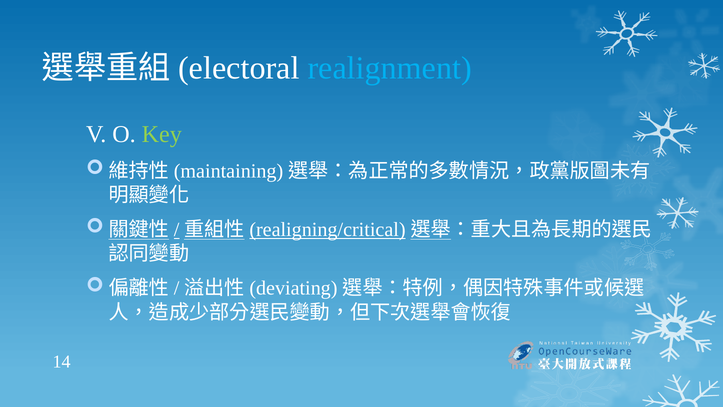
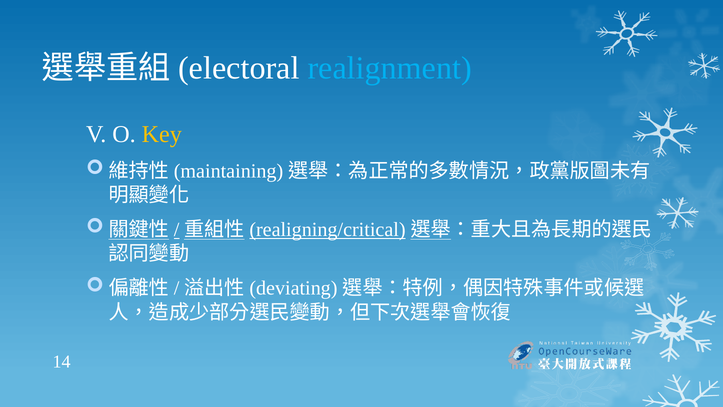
Key colour: light green -> yellow (162, 134)
